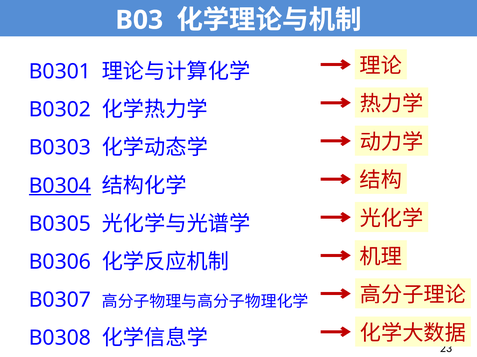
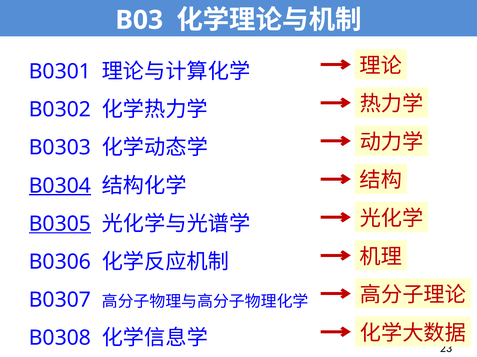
B0305 underline: none -> present (60, 224)
